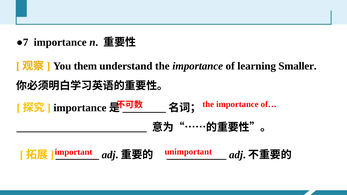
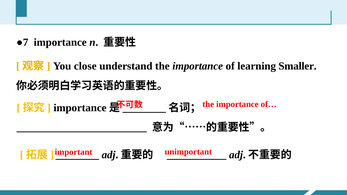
them: them -> close (85, 66)
